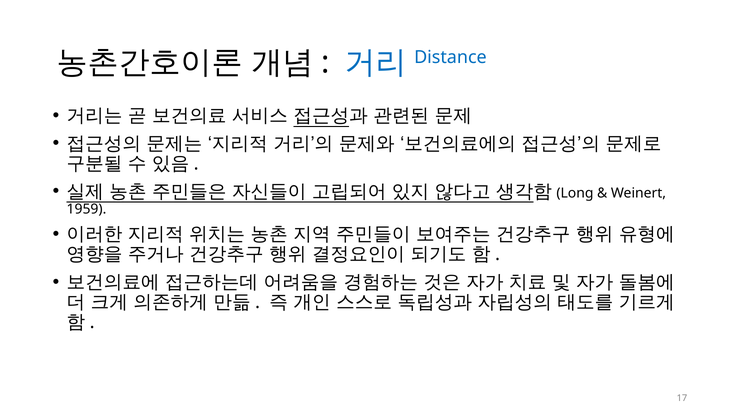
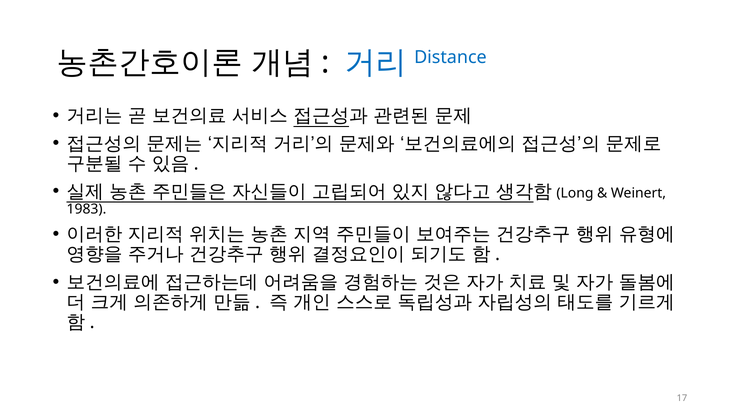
1959: 1959 -> 1983 (86, 209)
